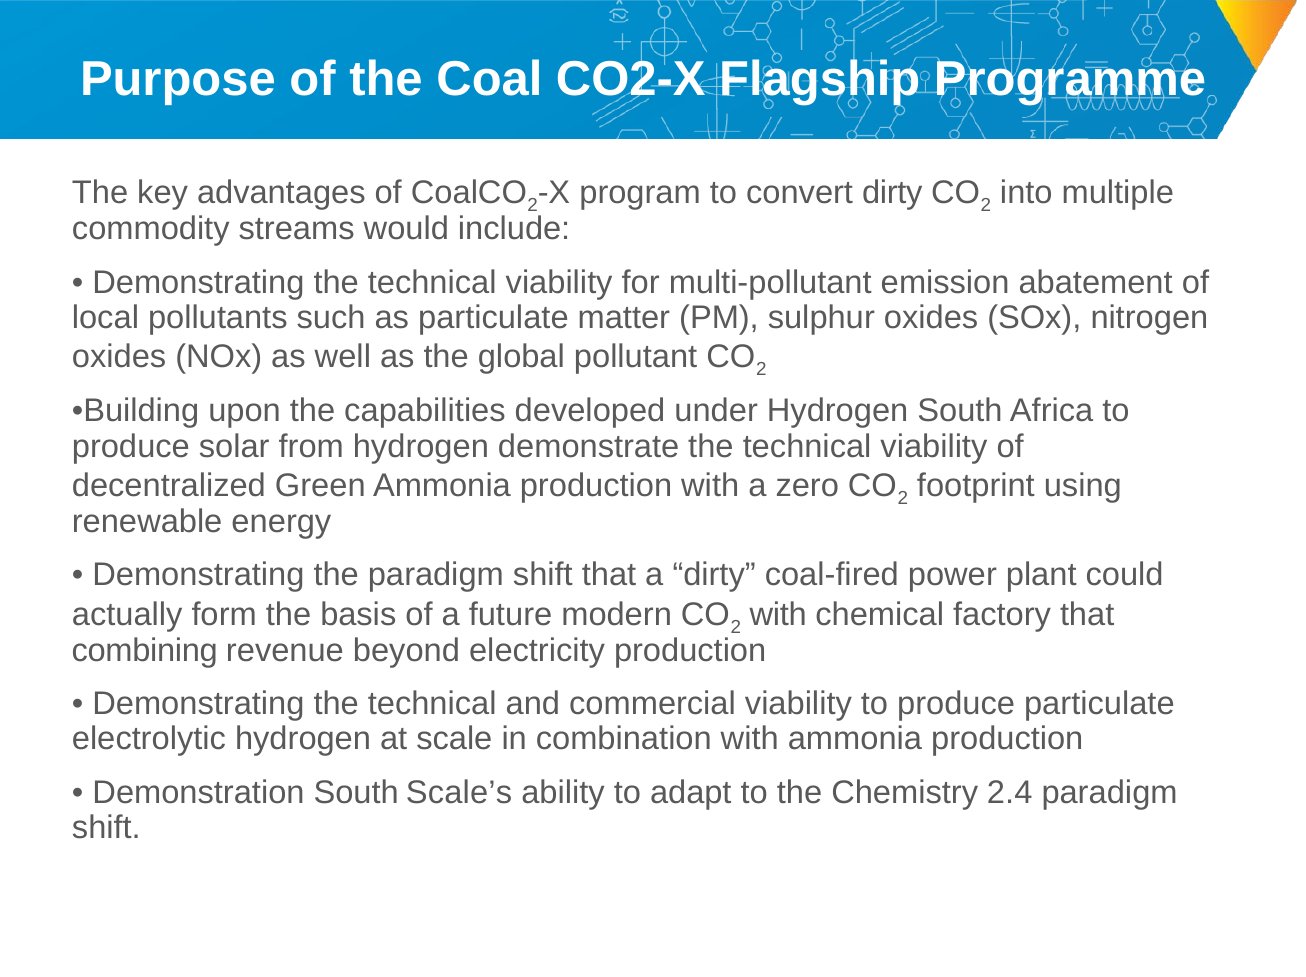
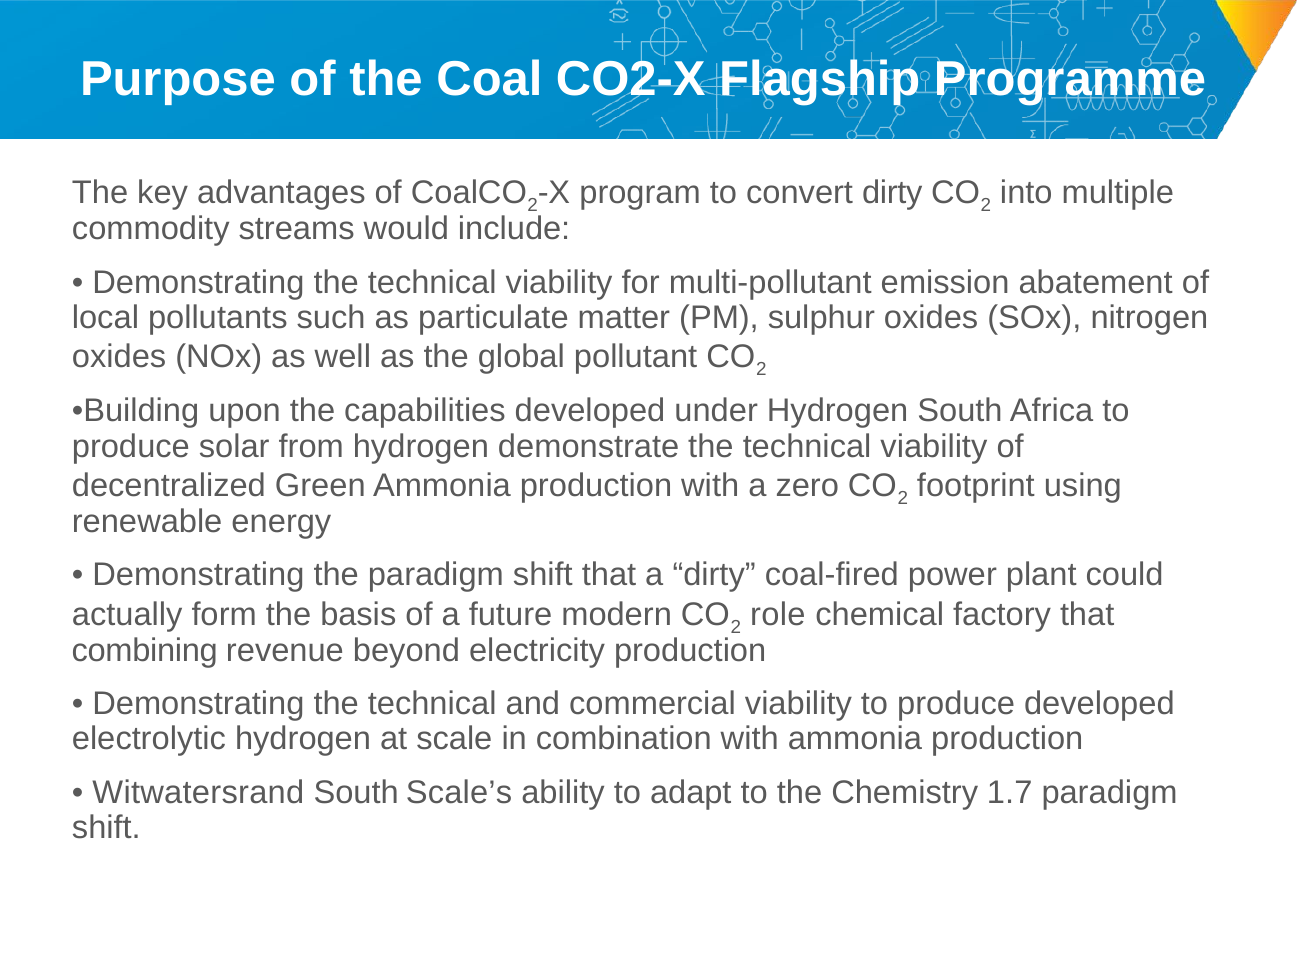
with: with -> role (778, 614)
produce particulate: particulate -> developed (1099, 704)
Demonstration: Demonstration -> Witwatersrand (198, 793)
2.4: 2.4 -> 1.7 (1010, 793)
